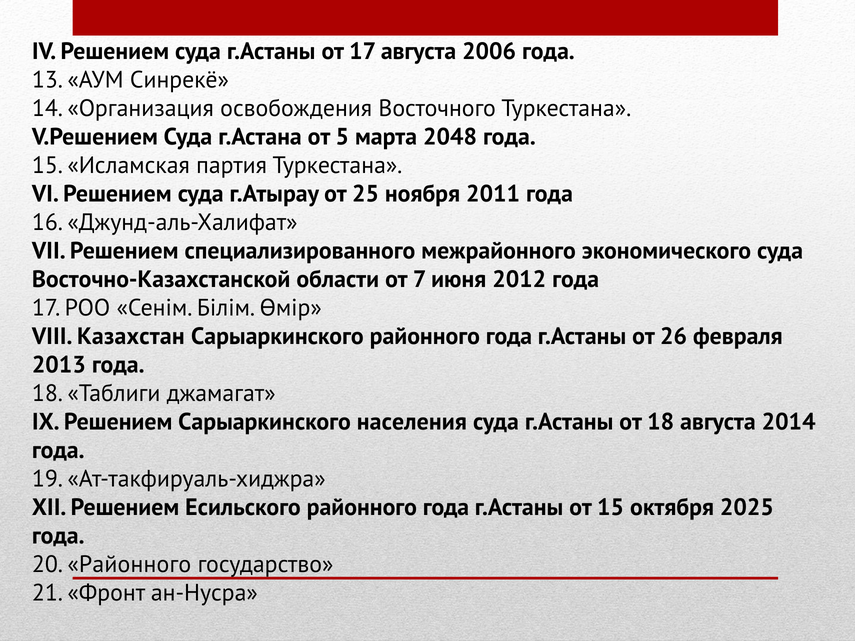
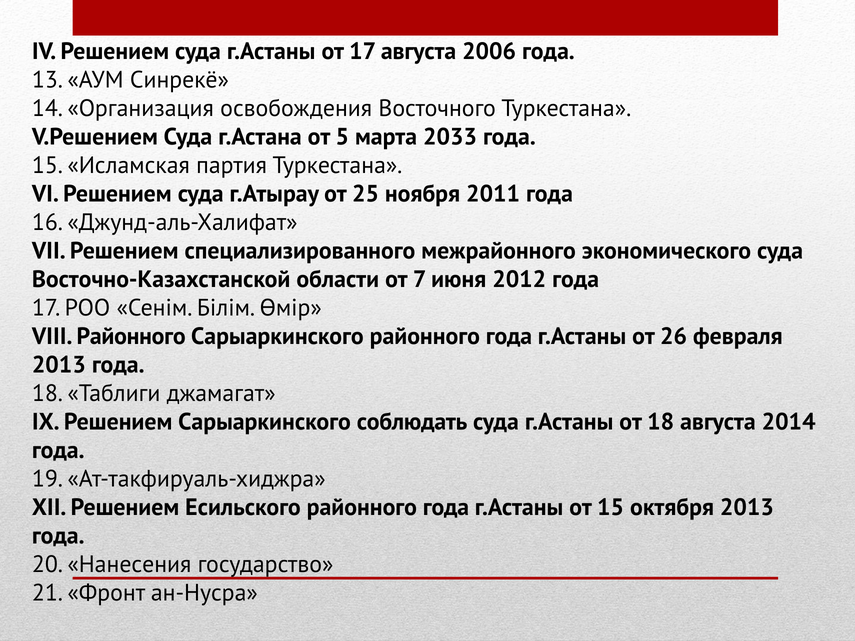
2048: 2048 -> 2033 (450, 137)
VIII Казахстан: Казахстан -> Районного (131, 336)
населения: населения -> соблюдать (412, 422)
октября 2025: 2025 -> 2013 (747, 507)
20 Районного: Районного -> Нанесения (129, 564)
